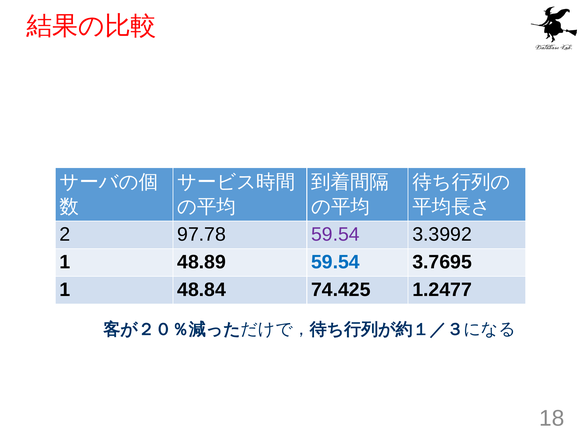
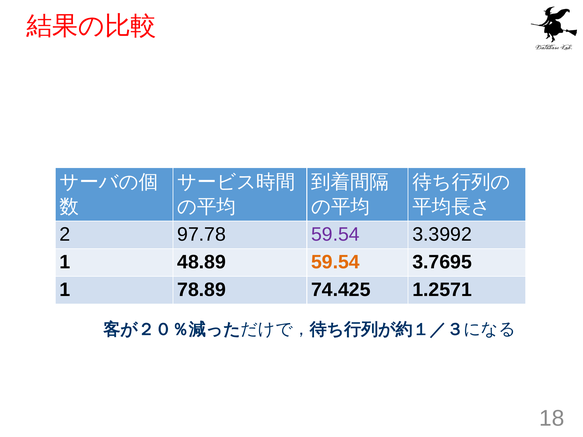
59.54 colour: blue -> orange (335, 262)
48.84: 48.84 -> 78.89 (202, 290)
1.2477: 1.2477 -> 1.2571 (442, 290)
